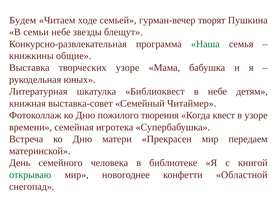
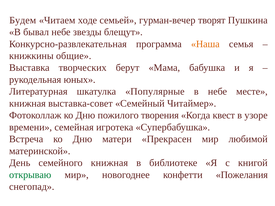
семьи: семьи -> бывал (36, 32)
Наша colour: green -> orange (205, 44)
творческих узоре: узоре -> берут (128, 68)
Библиоквест: Библиоквест -> Популярные (155, 92)
детям: детям -> месте (252, 92)
передаем: передаем -> любимой (248, 139)
семейного человека: человека -> книжная (109, 163)
Областной: Областной -> Пожелания (242, 175)
